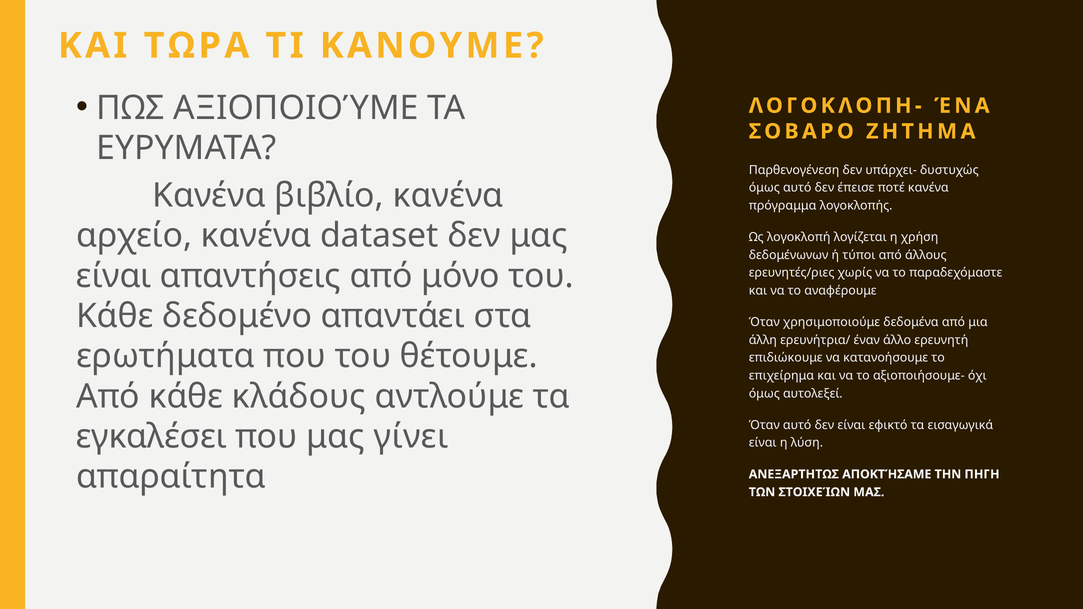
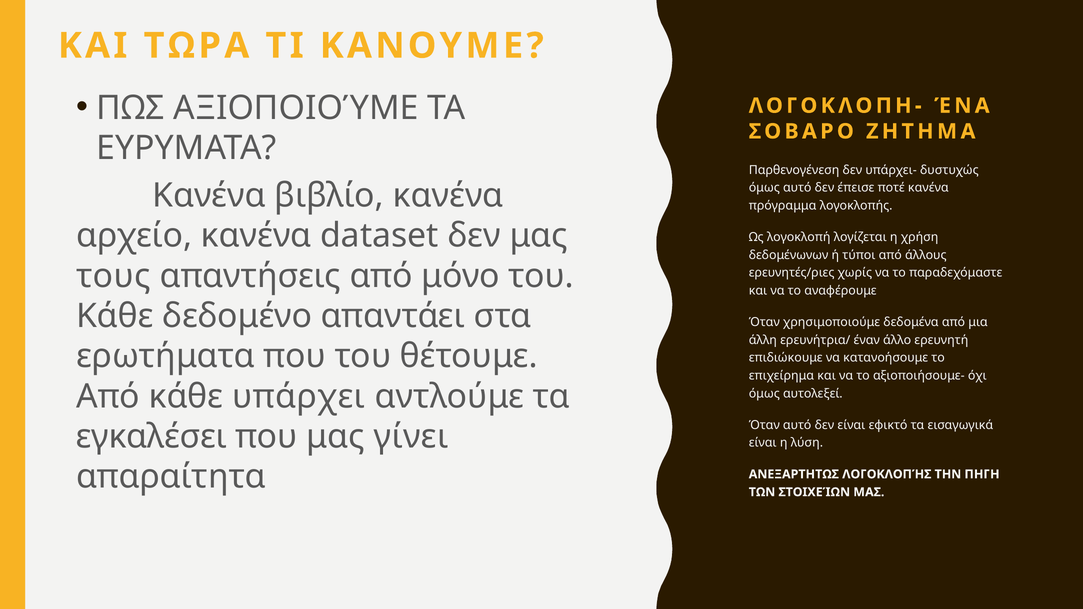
είναι: είναι -> τους (113, 276)
κλάδους: κλάδους -> υπάρχει (299, 397)
ΑΝΕΞΑΡΤΗΤΩΣ ΑΠΟΚΤΉΣΑΜΕ: ΑΠΟΚΤΉΣΑΜΕ -> ΛΟΓΟΚΛΟΠΉΣ (887, 474)
